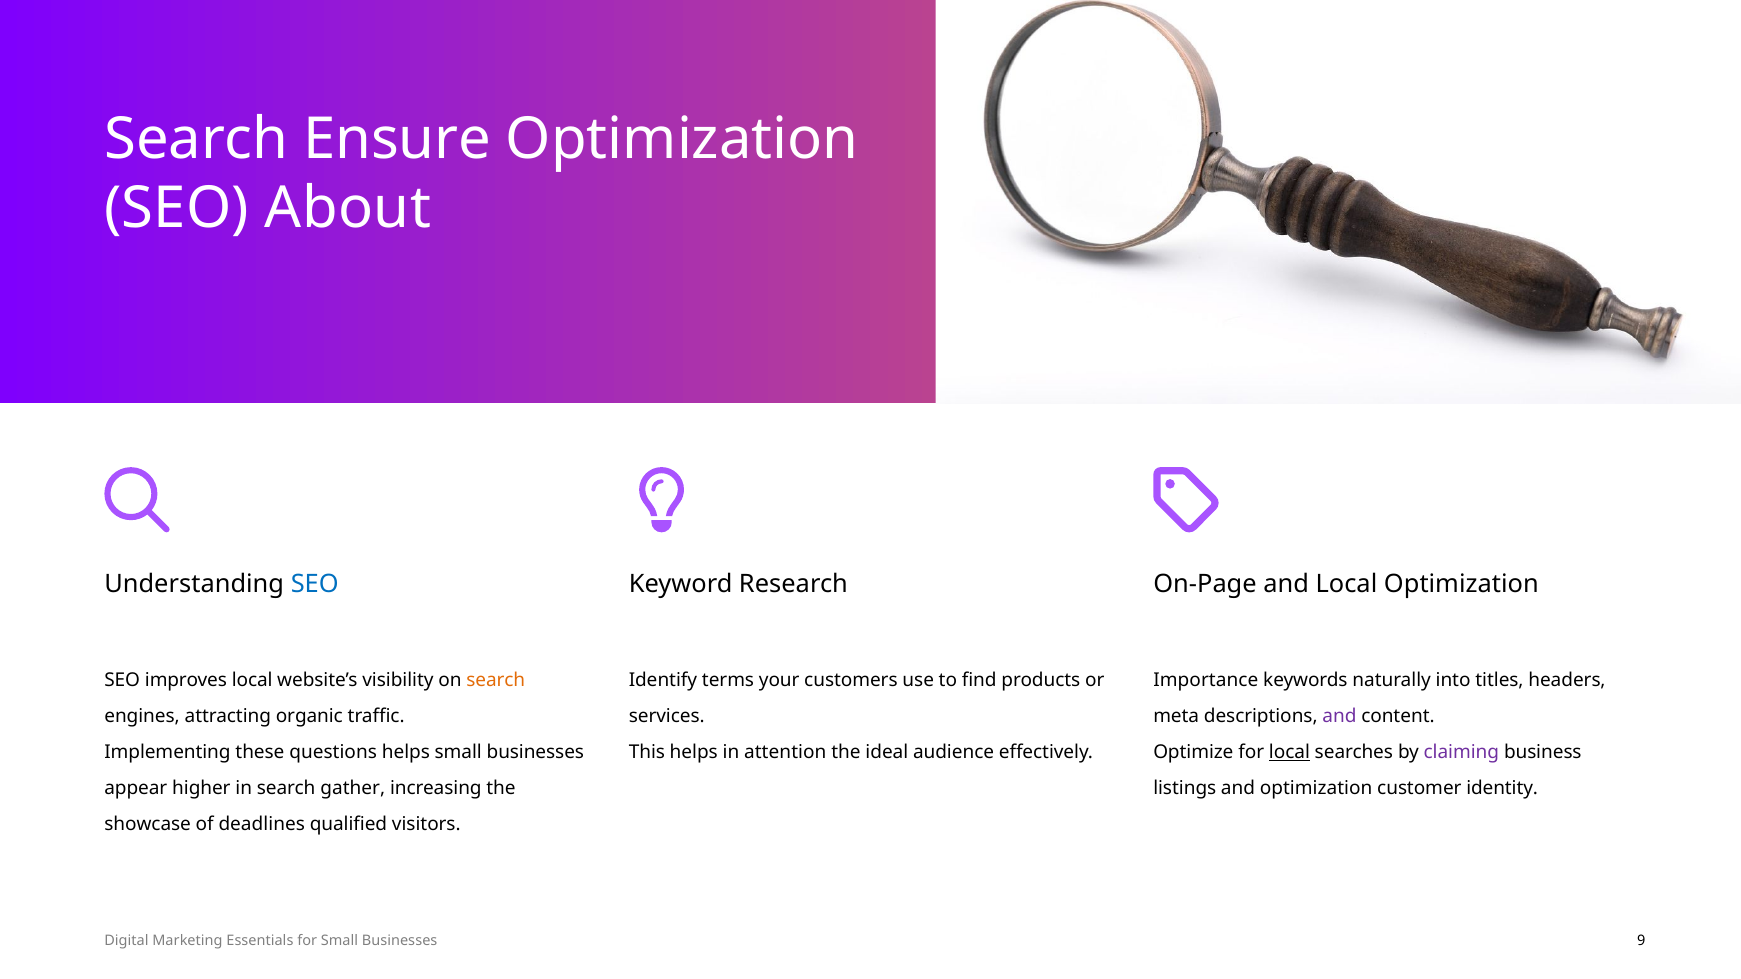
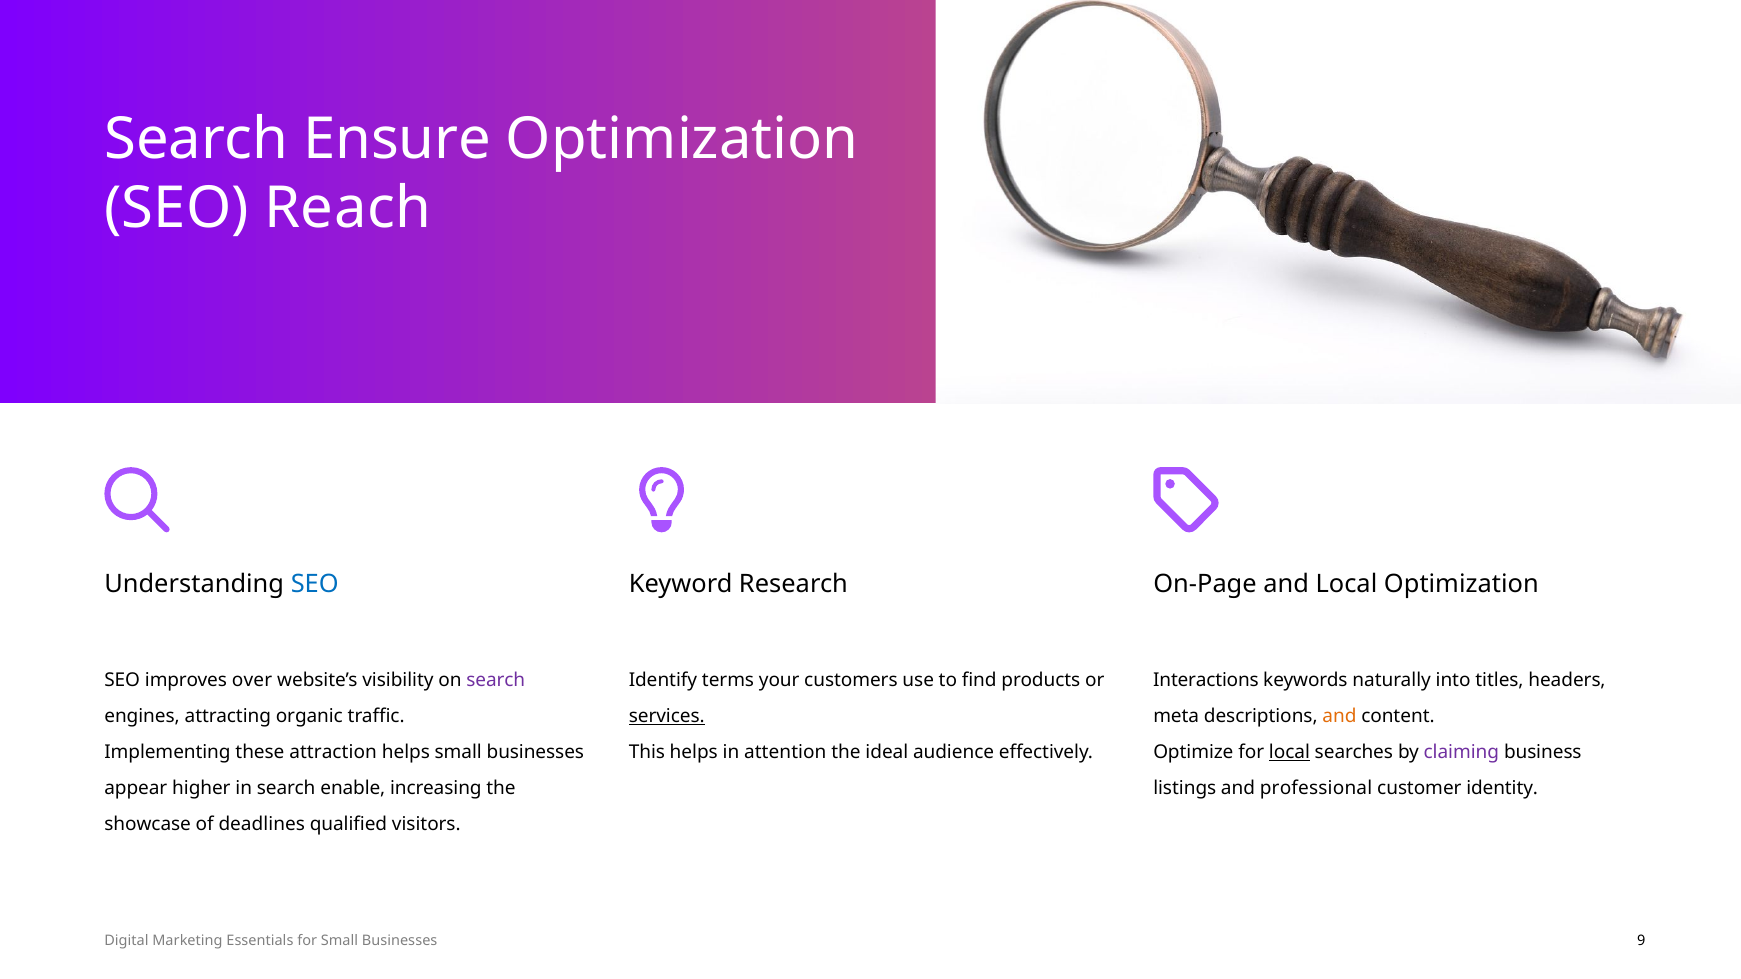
About: About -> Reach (348, 209)
improves local: local -> over (252, 681)
search colour: orange -> purple (496, 681)
Importance: Importance -> Interactions (1206, 681)
services underline: none -> present (667, 717)
and colour: purple -> orange (1339, 717)
questions: questions -> attraction (333, 753)
gather: gather -> enable (353, 789)
and optimization: optimization -> professional (1316, 789)
